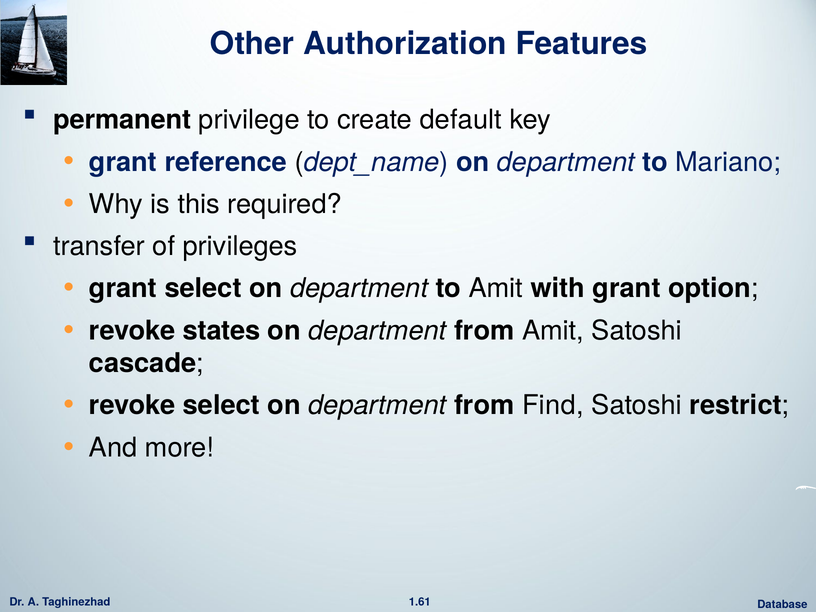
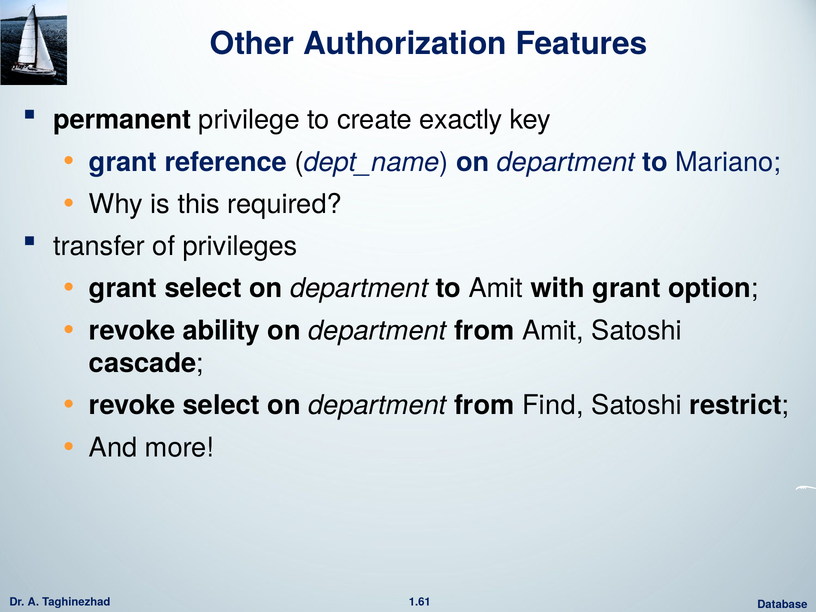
default: default -> exactly (461, 120)
states: states -> ability (221, 331)
